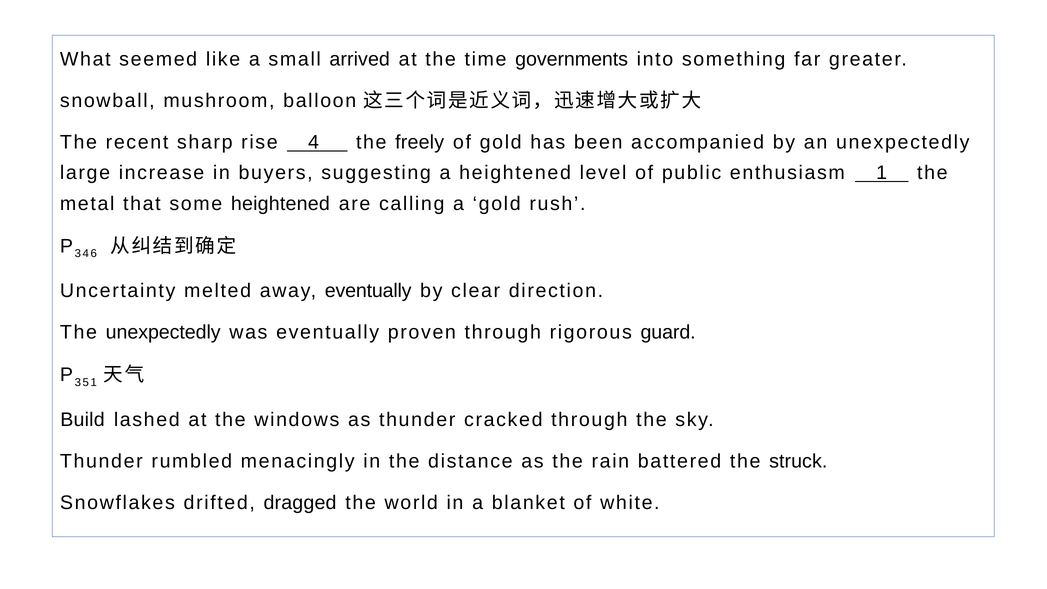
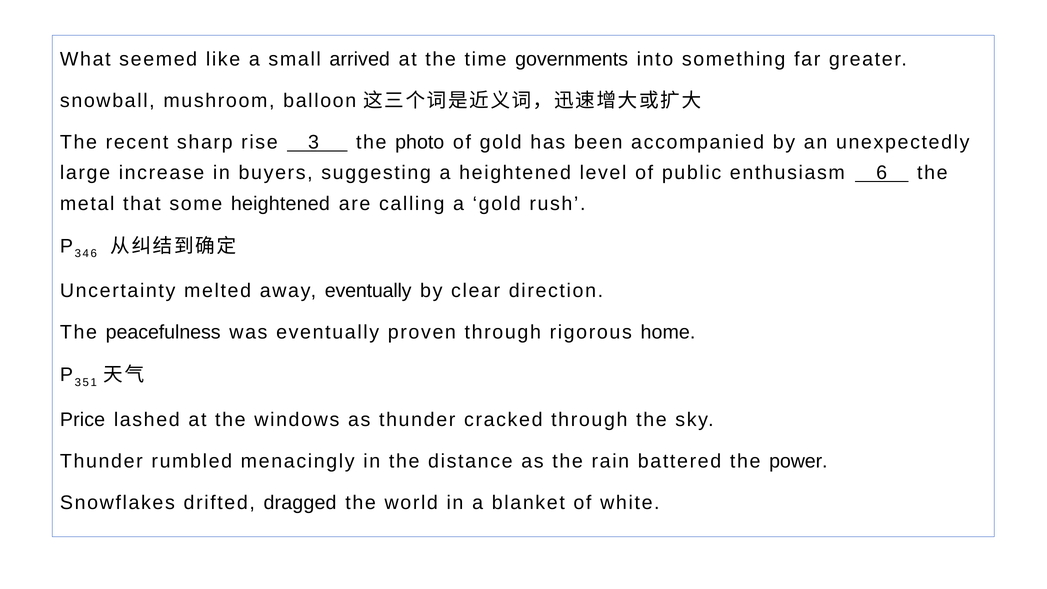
4: 4 -> 3 (313, 142)
freely: freely -> photo (420, 142)
1: 1 -> 6 (882, 173)
The unexpectedly: unexpectedly -> peacefulness (163, 332)
guard: guard -> home (668, 332)
Build: Build -> Price (83, 420)
struck: struck -> power (798, 461)
